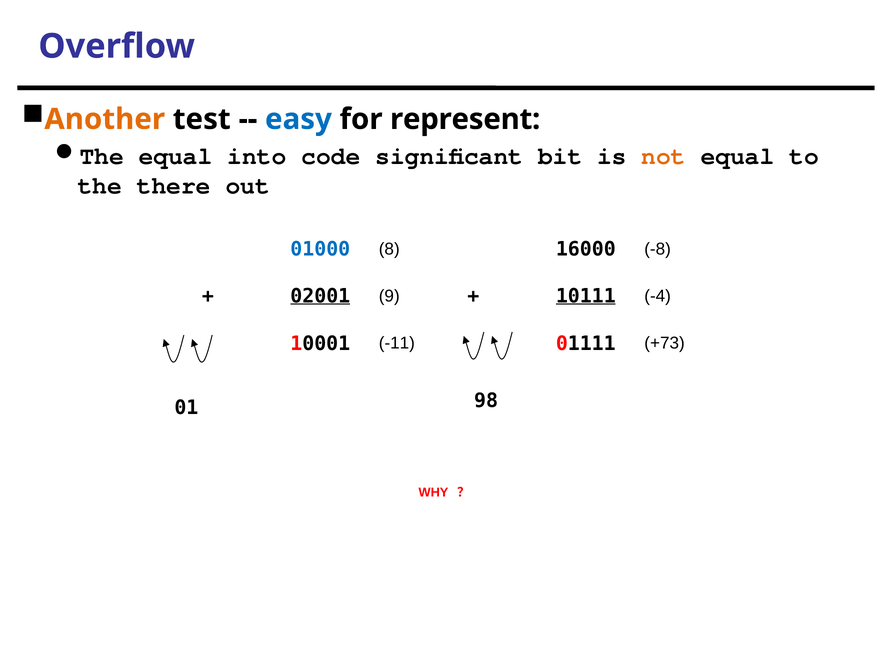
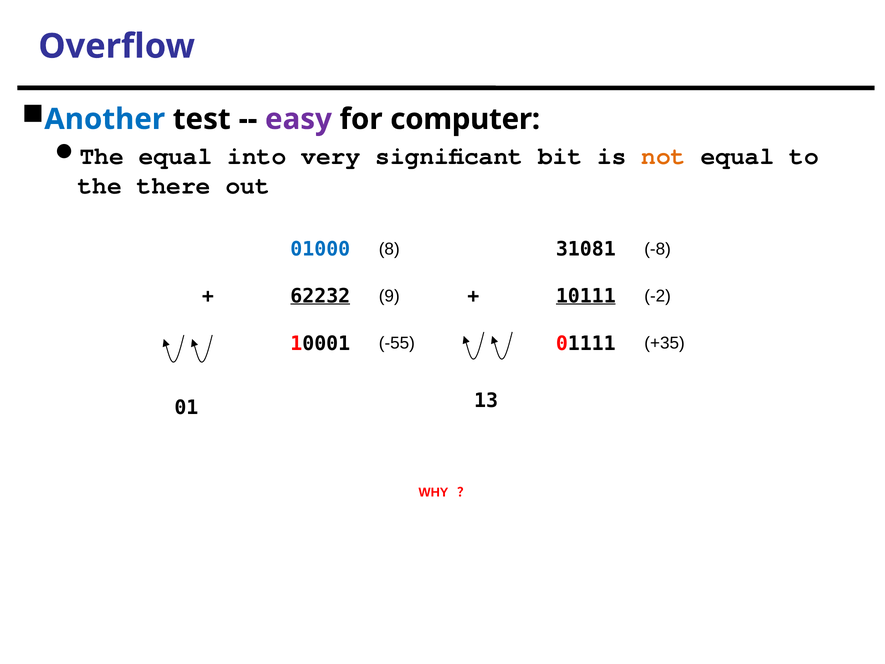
Another colour: orange -> blue (105, 119)
easy colour: blue -> purple (298, 119)
represent: represent -> computer (465, 119)
code: code -> very (331, 156)
16000: 16000 -> 31081 (586, 249)
02001: 02001 -> 62232 (320, 296)
-4: -4 -> -2 (658, 296)
-11: -11 -> -55 (397, 343)
+73: +73 -> +35 (665, 343)
98: 98 -> 13 (486, 401)
